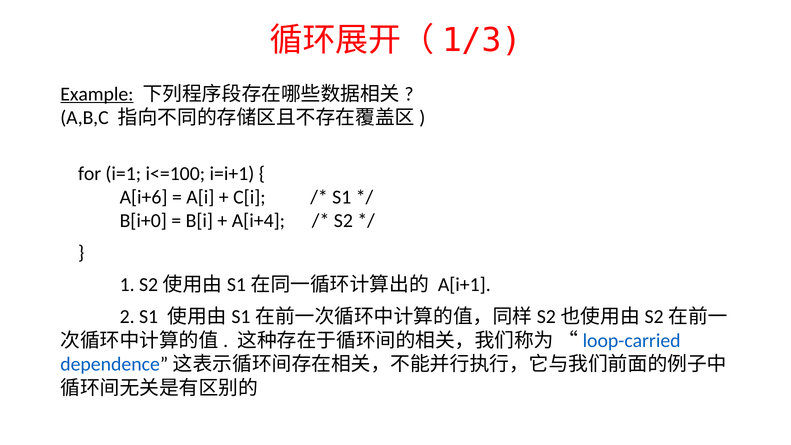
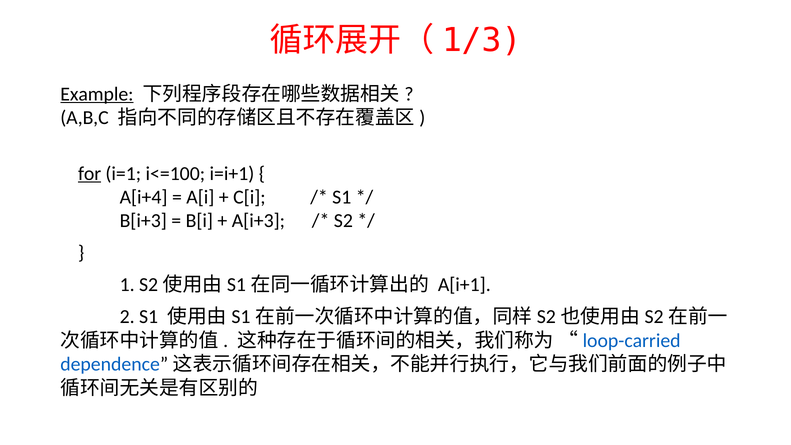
for underline: none -> present (90, 173)
A[i+6: A[i+6 -> A[i+4 (144, 197)
B[i+0: B[i+0 -> B[i+3 (143, 221)
A[i+4: A[i+4 -> A[i+3 (258, 221)
